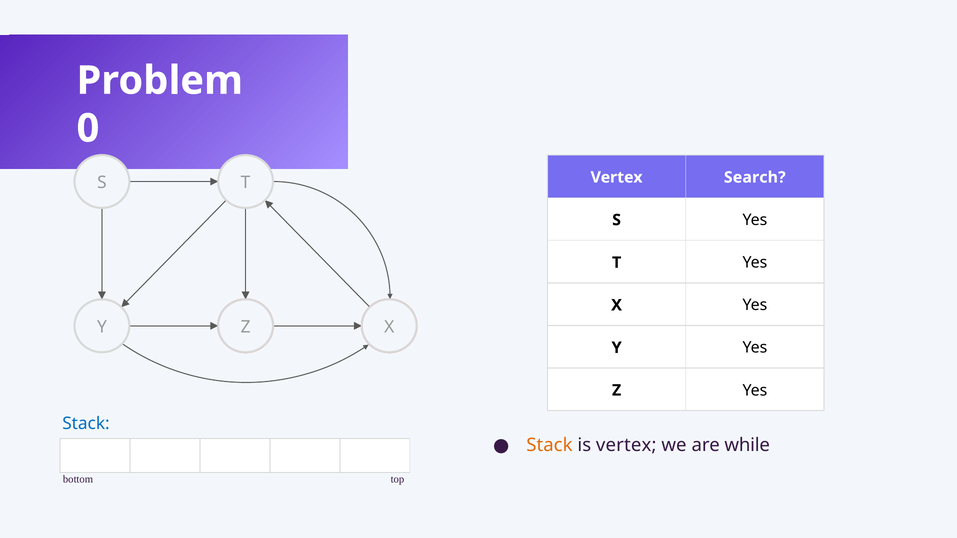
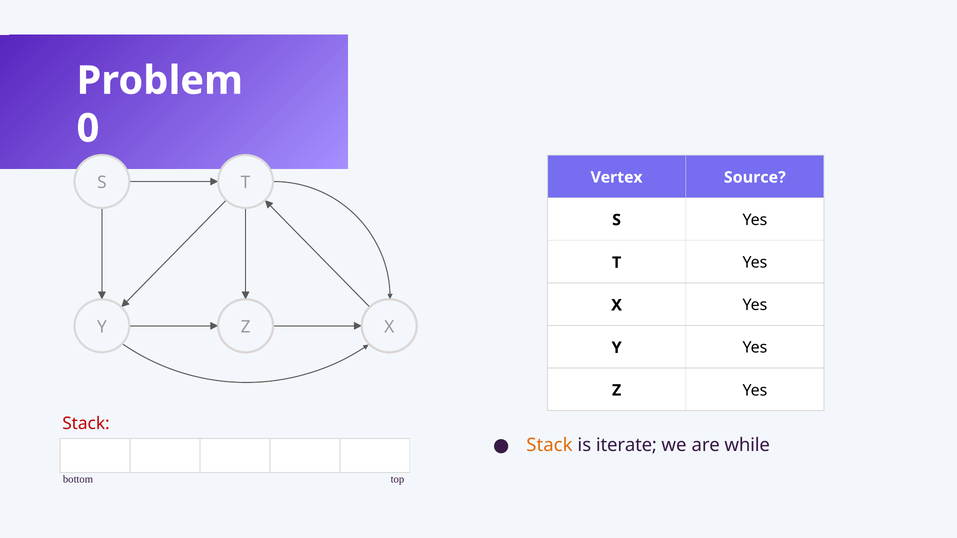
Search: Search -> Source (755, 177)
Stack colour: blue -> red (86, 424)
is vertex: vertex -> iterate (626, 446)
